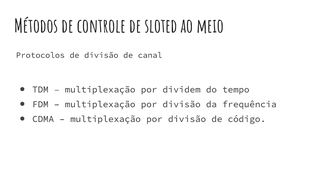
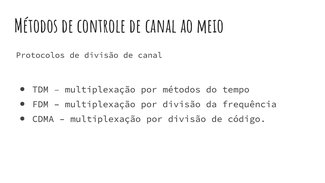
controle de sloted: sloted -> canal (161, 26)
por dividem: dividem -> métodos (182, 89)
